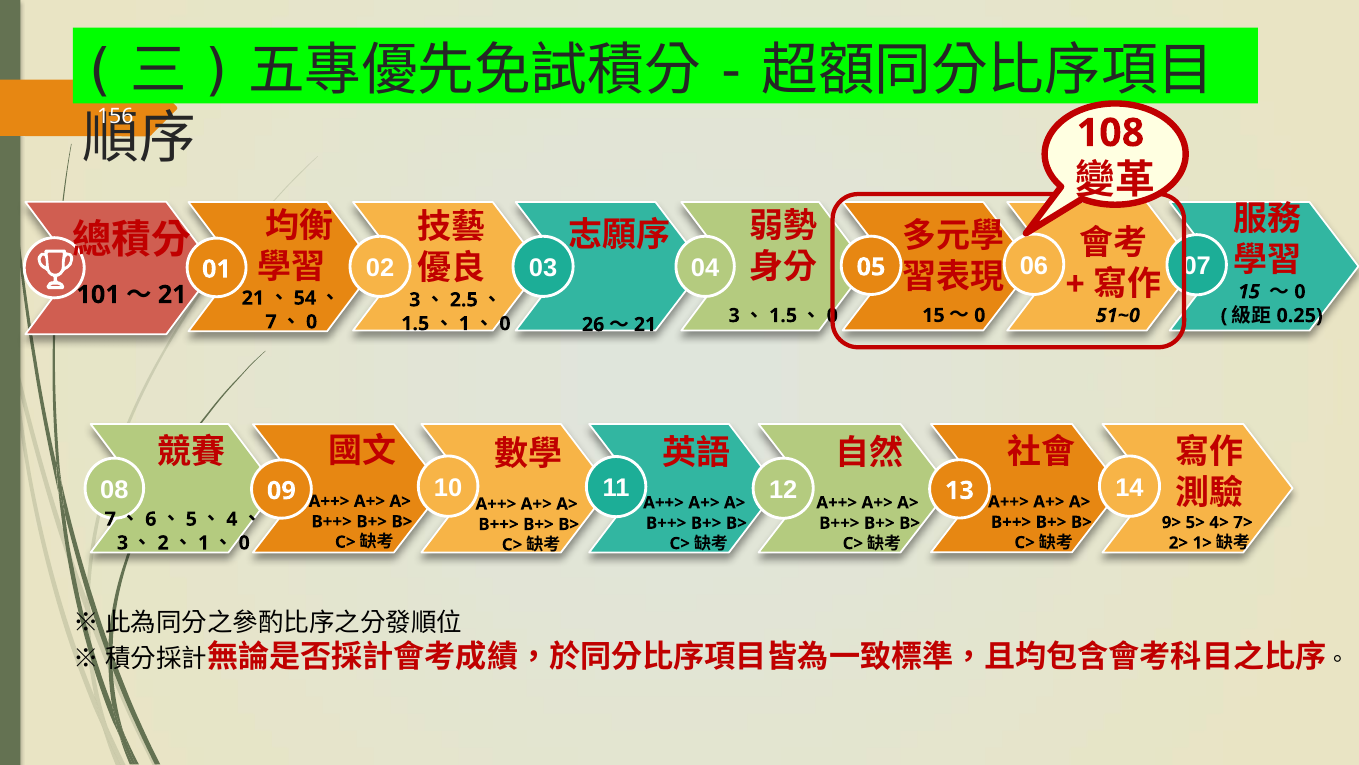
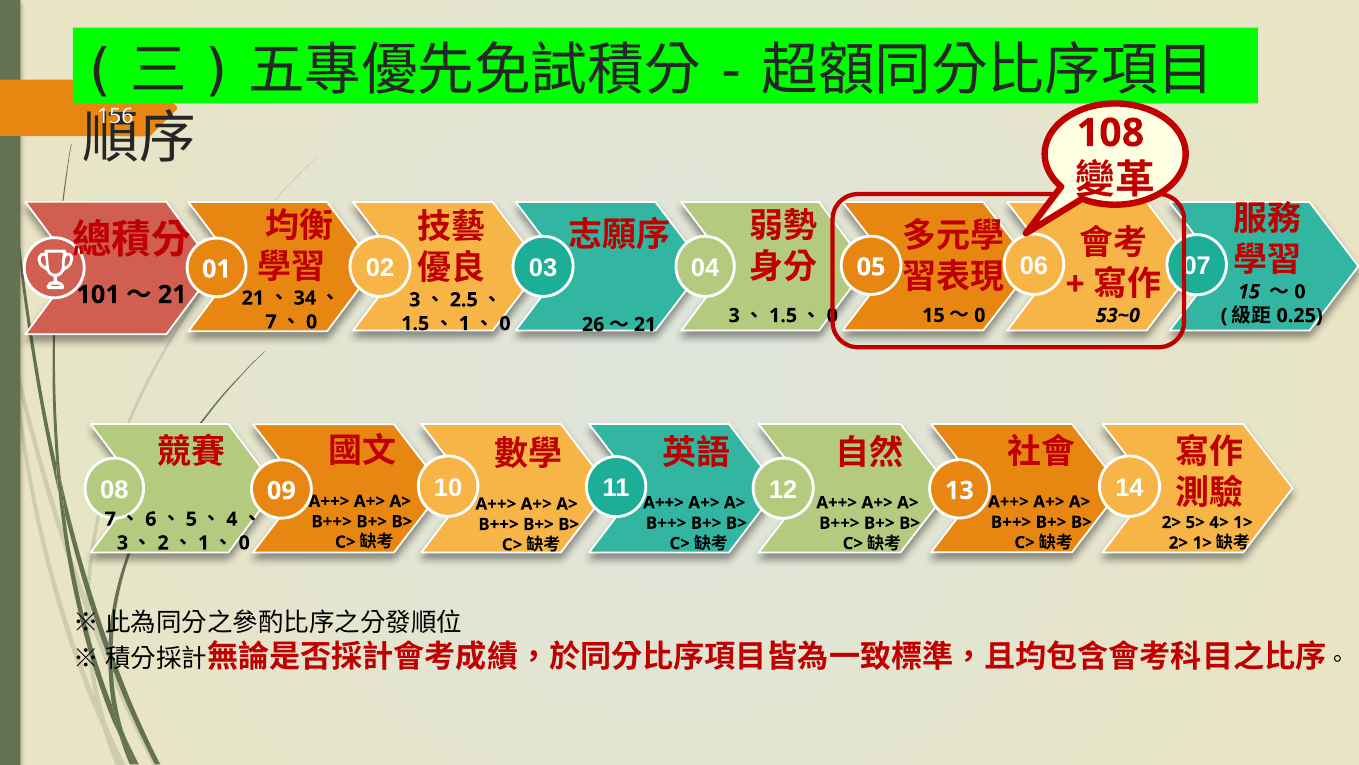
54: 54 -> 34 (305, 298)
51~0: 51~0 -> 53~0 (1118, 315)
9>: 9> -> 2> (1171, 522)
4> 7>: 7> -> 1> (1243, 522)
